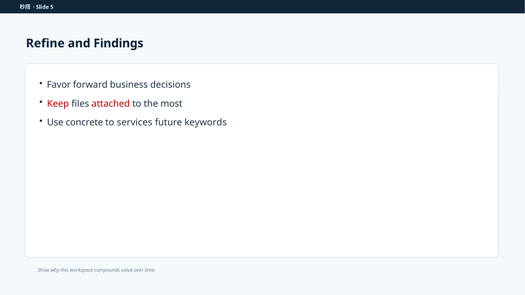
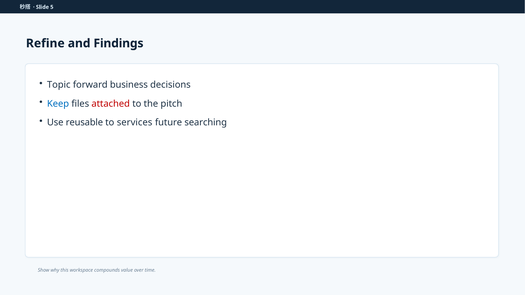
Favor: Favor -> Topic (59, 85)
Keep colour: red -> blue (58, 104)
most: most -> pitch (171, 104)
concrete: concrete -> reusable (84, 123)
keywords: keywords -> searching (206, 123)
